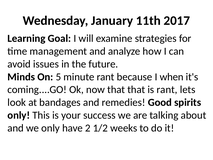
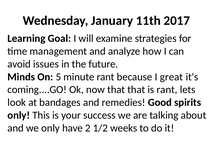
when: when -> great (171, 77)
